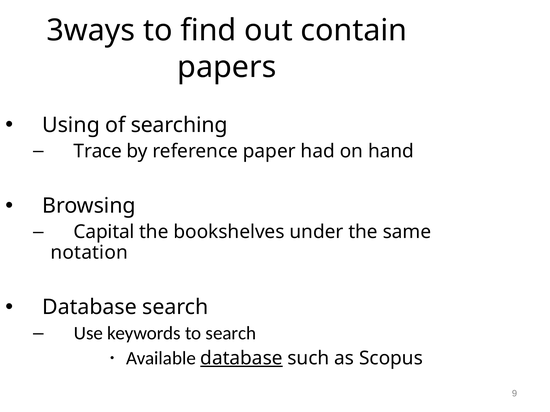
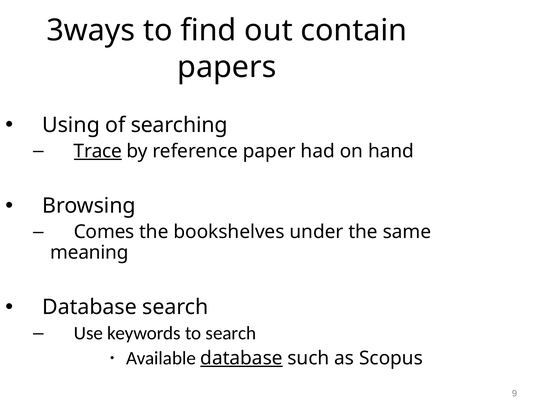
Trace underline: none -> present (98, 151)
Capital: Capital -> Comes (104, 232)
notation: notation -> meaning (89, 253)
